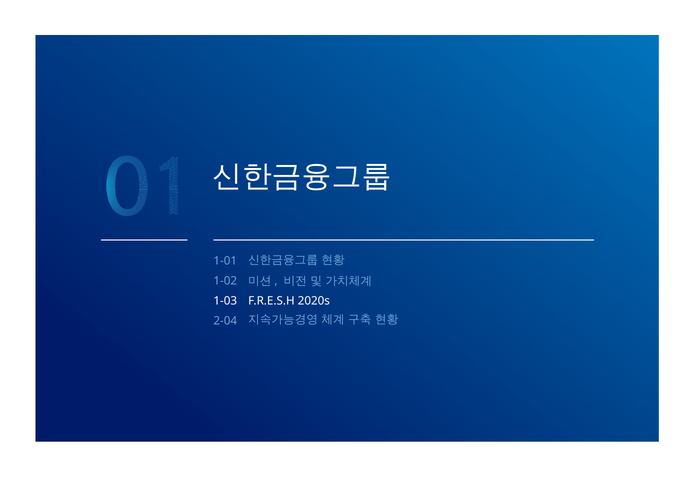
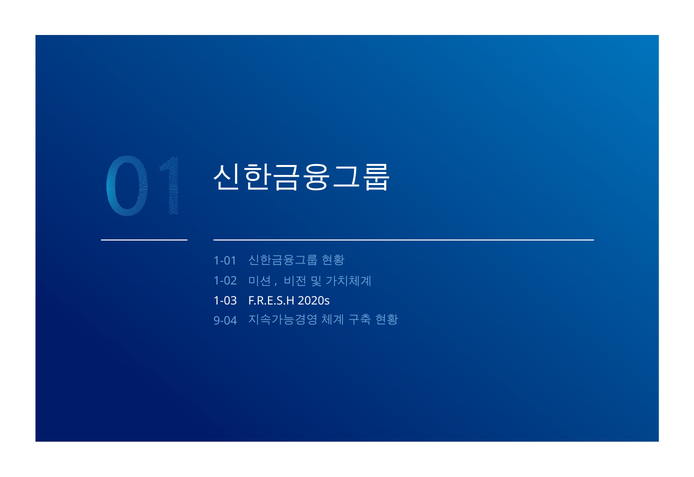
2-04: 2-04 -> 9-04 (225, 321)
